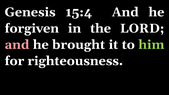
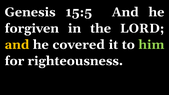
15:4: 15:4 -> 15:5 (79, 12)
and colour: pink -> yellow (17, 45)
brought: brought -> covered (79, 45)
